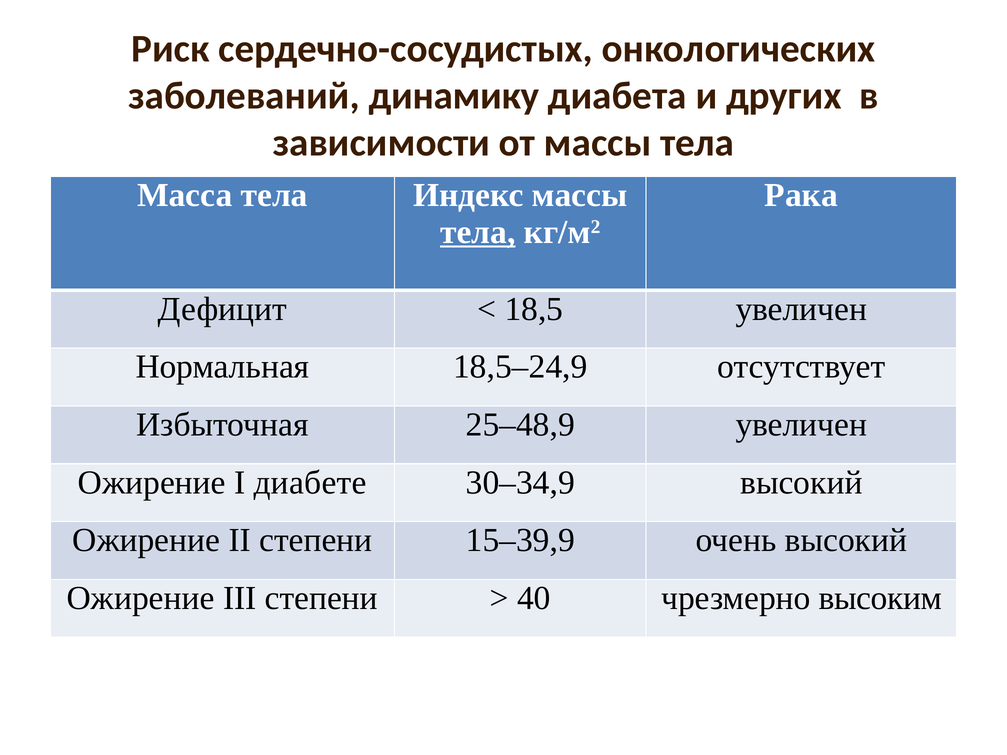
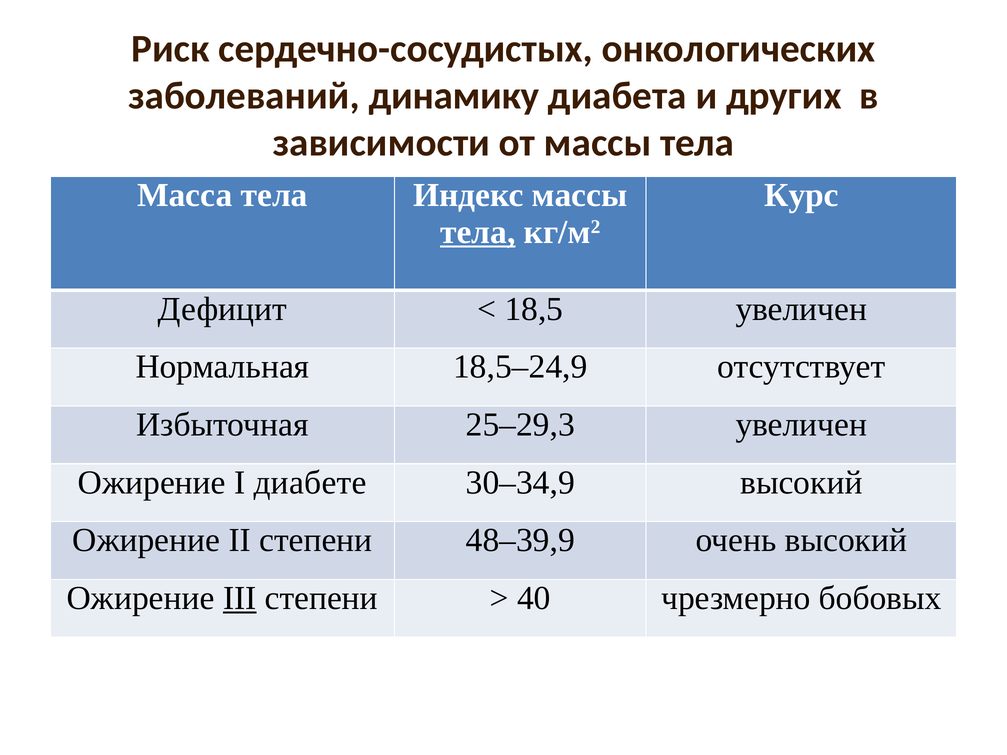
Рака: Рака -> Курс (801, 195)
25–48,9: 25–48,9 -> 25–29,3 (520, 425)
15–39,9: 15–39,9 -> 48–39,9 (520, 541)
III underline: none -> present (240, 598)
высоким: высоким -> бобовых (880, 598)
